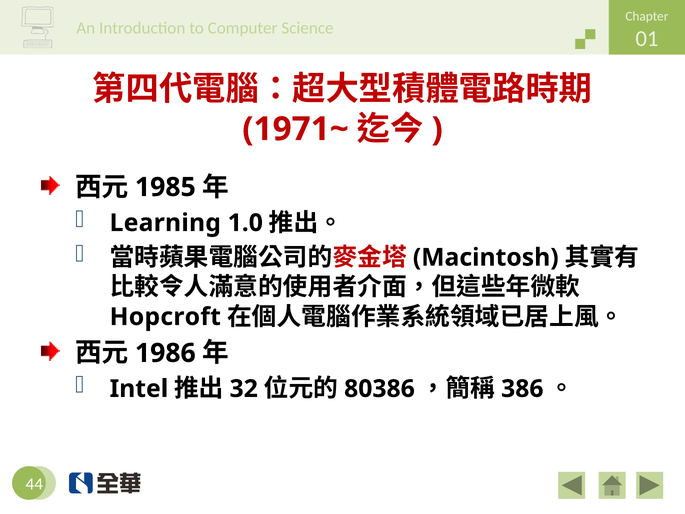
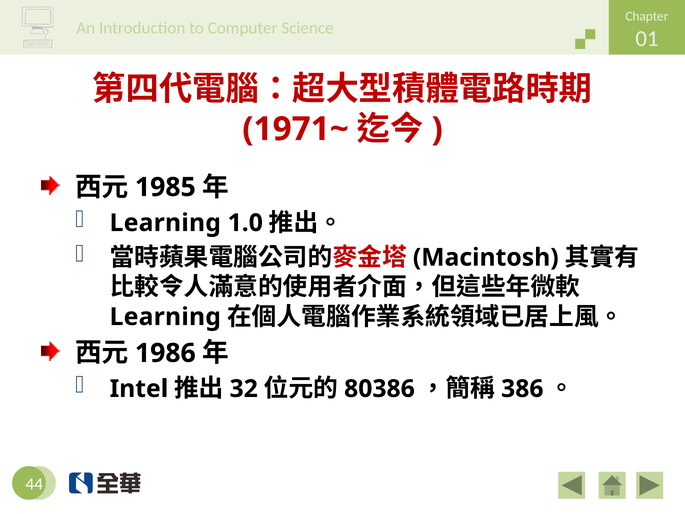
Hopcroft: Hopcroft -> Learning (165, 317)
